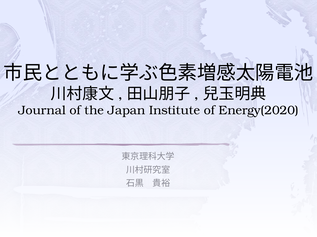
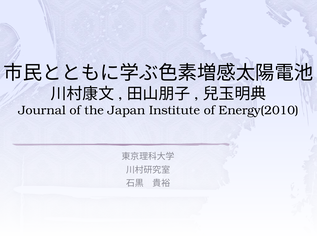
Energy(2020: Energy(2020 -> Energy(2010 (259, 111)
